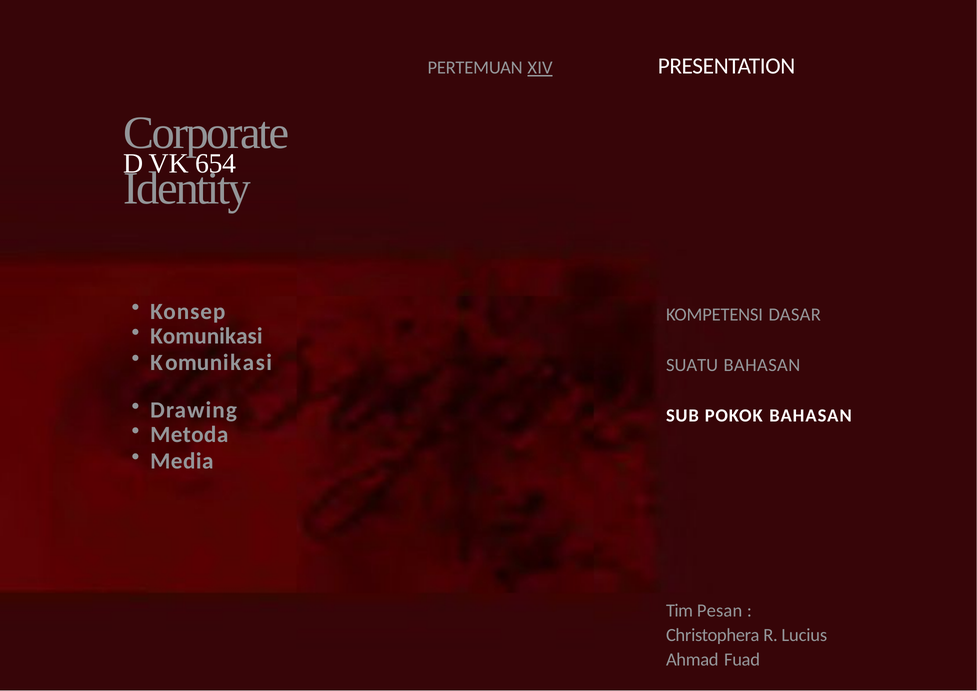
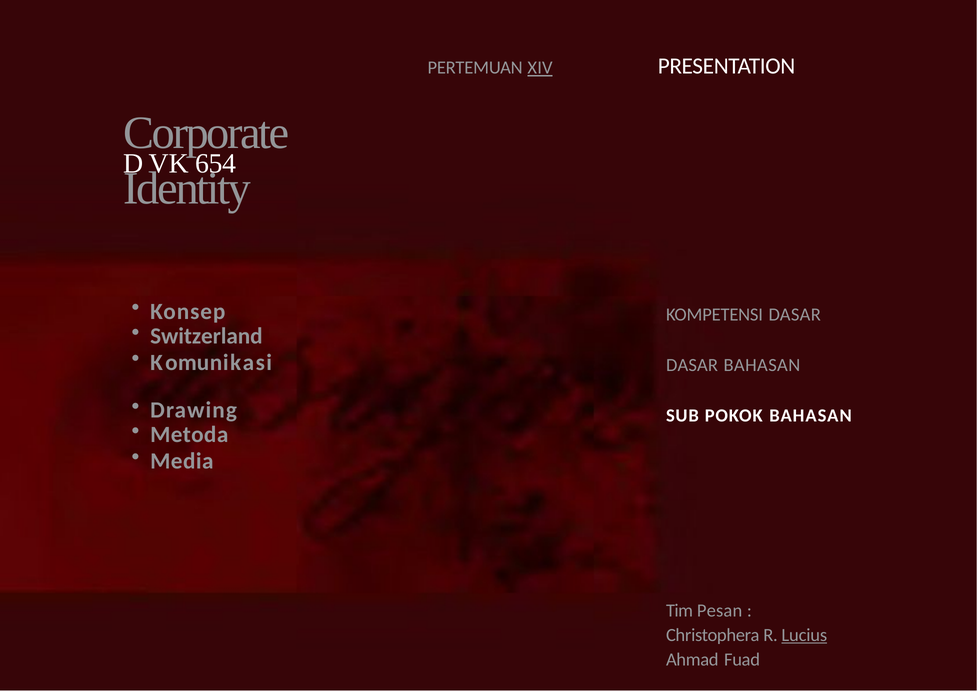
Komunikasi: Komunikasi -> Switzerland (206, 336)
SUATU: SUATU -> DASAR (692, 365)
Lucius underline: none -> present (804, 635)
